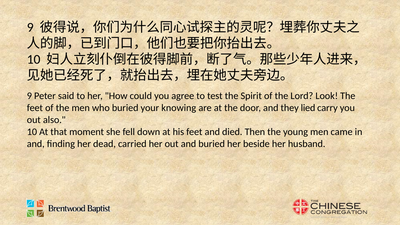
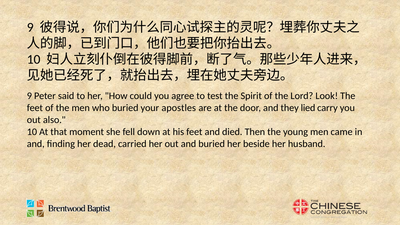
knowing: knowing -> apostles (179, 108)
